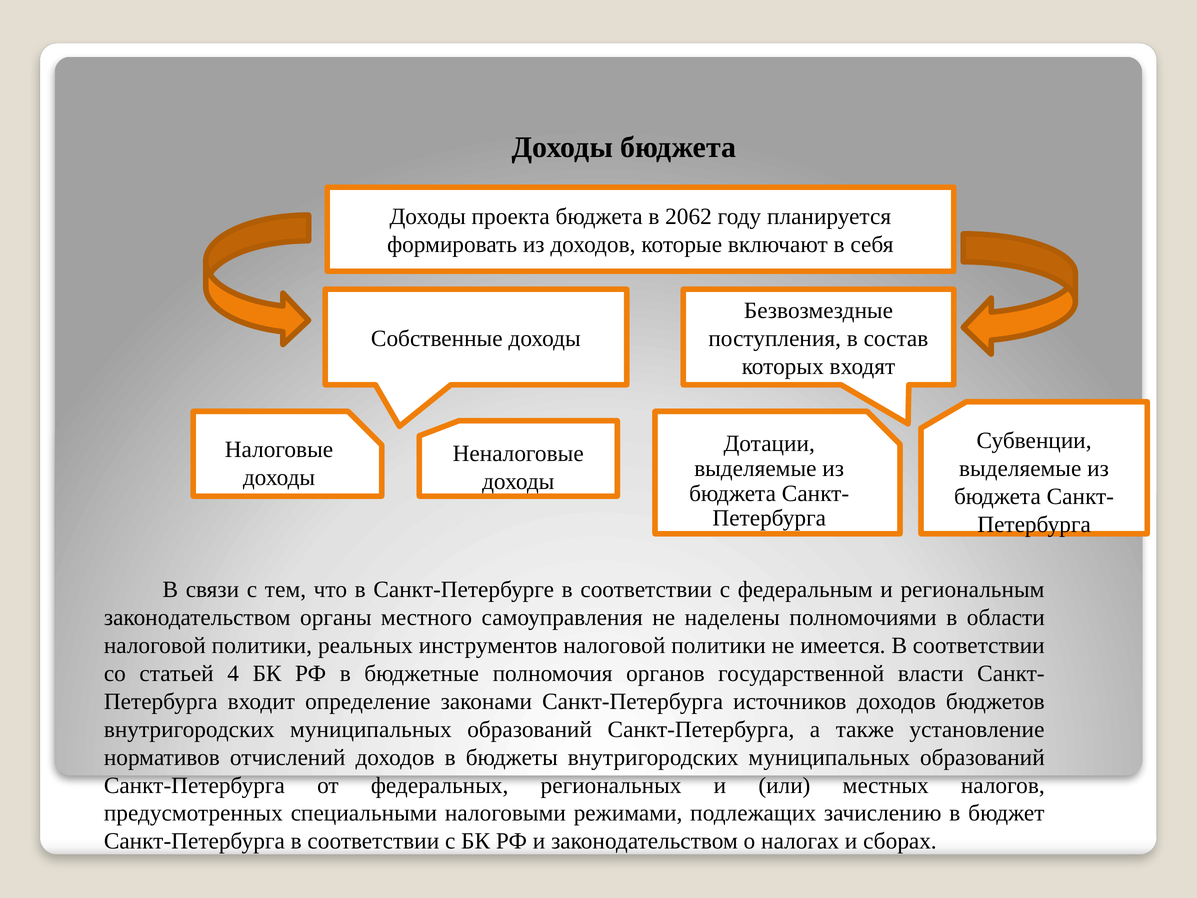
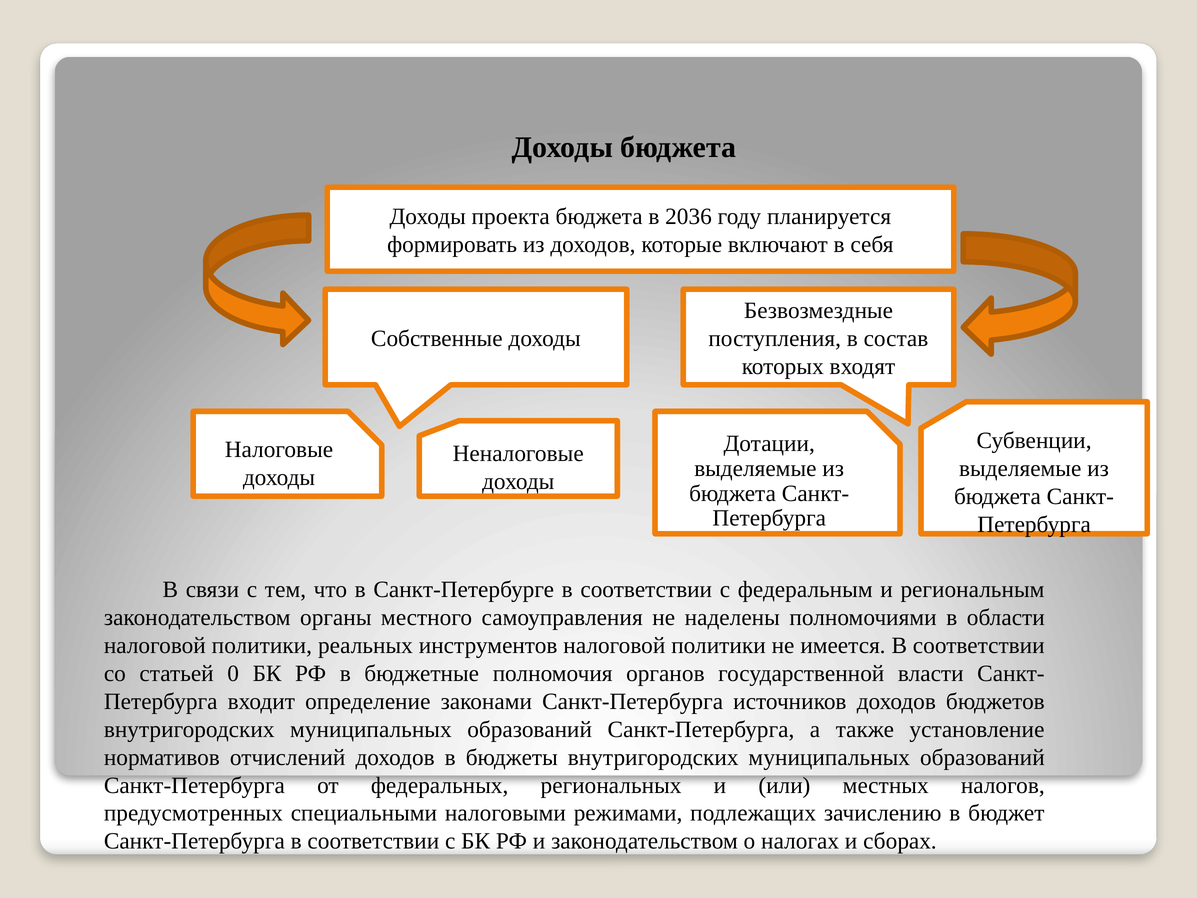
2062: 2062 -> 2036 (689, 217)
4: 4 -> 0 (233, 673)
